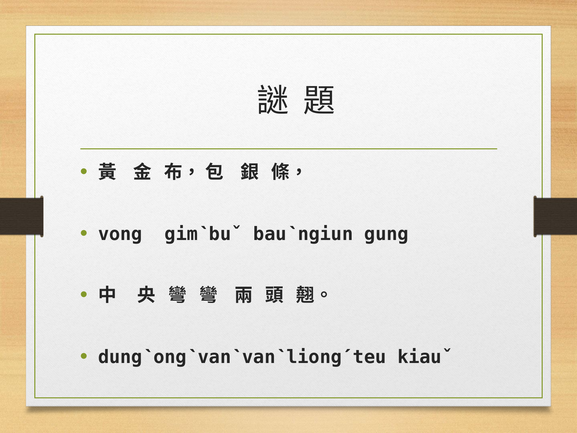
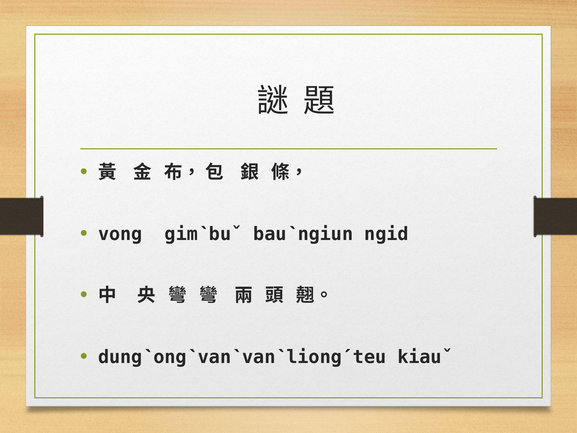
gung: gung -> ngid (386, 234)
